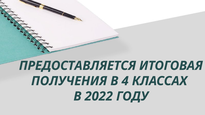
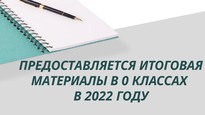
ПОЛУЧЕНИЯ: ПОЛУЧЕНИЯ -> МАТЕРИАЛЫ (69, 81)
4: 4 -> 0 (125, 81)
